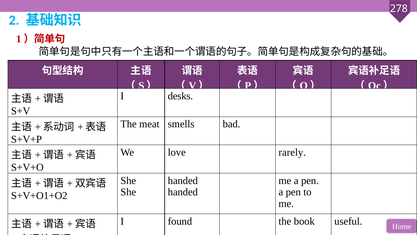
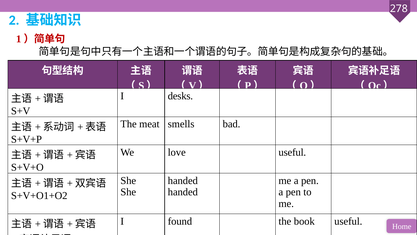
love rarely: rarely -> useful (292, 152)
